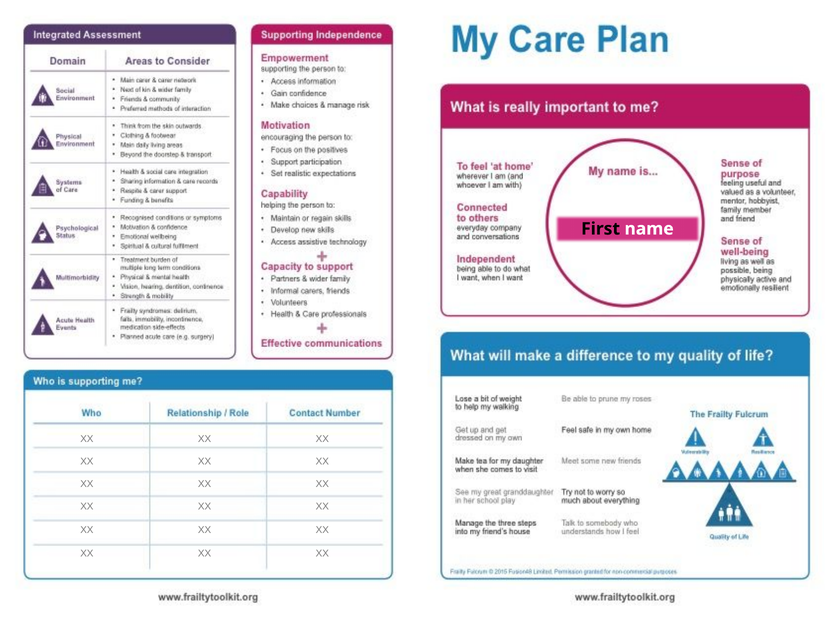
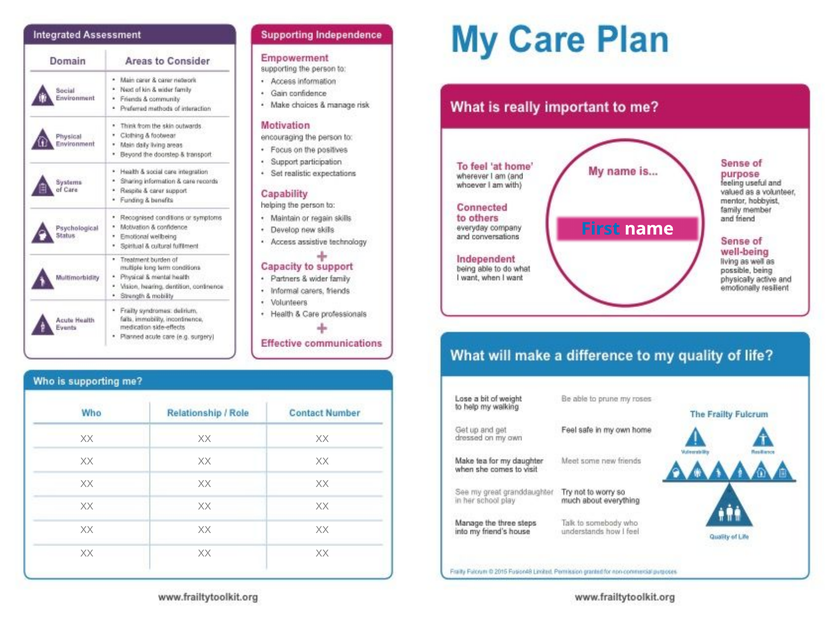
First colour: black -> blue (601, 229)
